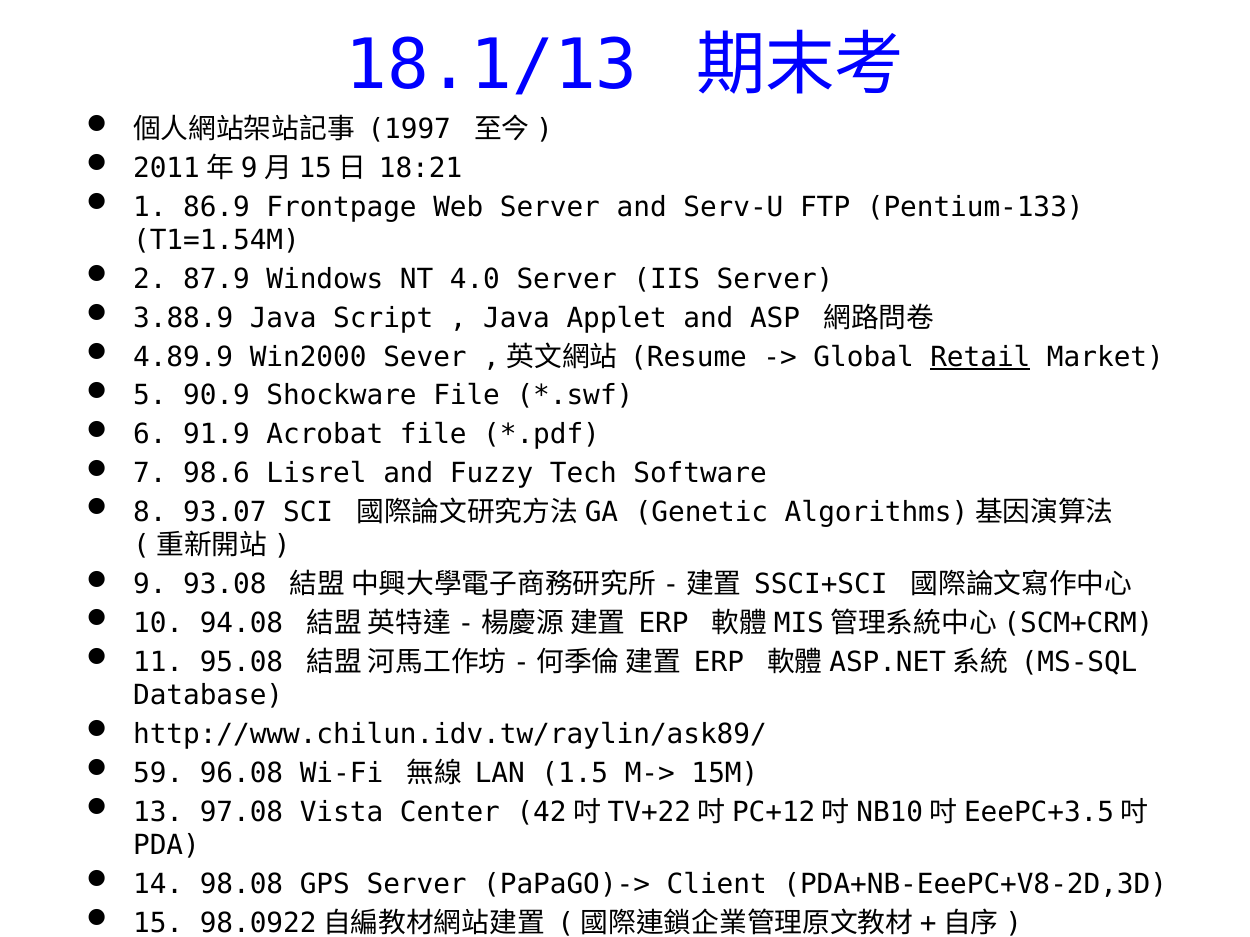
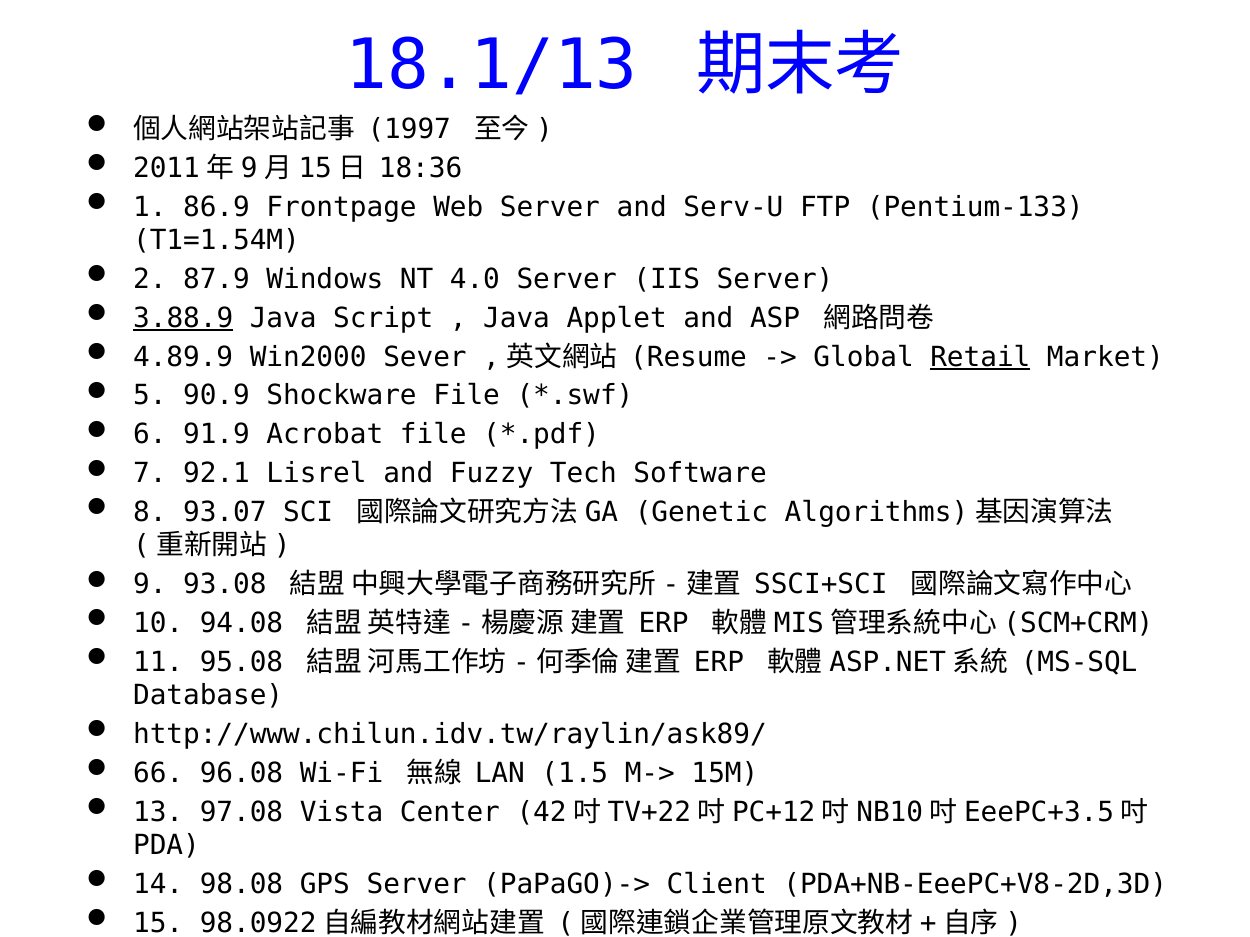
18:21: 18:21 -> 18:36 (421, 168)
3.88.9 underline: none -> present (183, 318)
98.6: 98.6 -> 92.1 (217, 474)
59: 59 -> 66 (158, 774)
